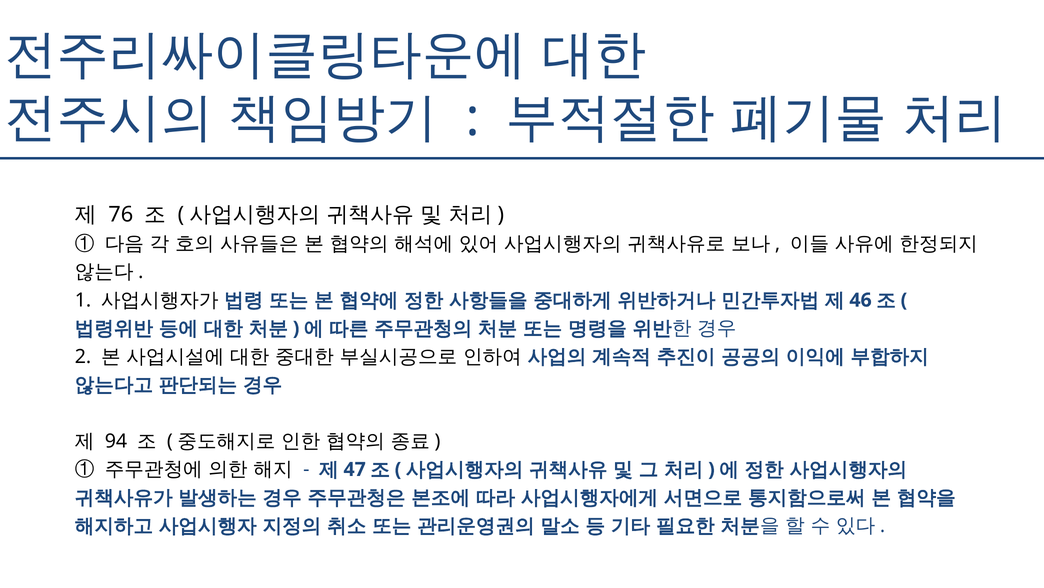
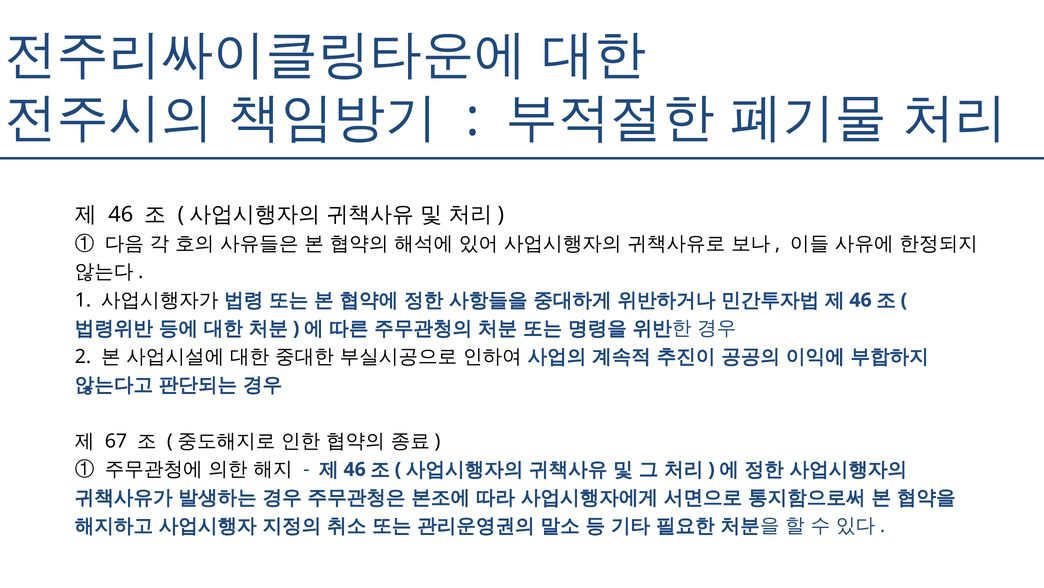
76: 76 -> 46 (121, 214)
94: 94 -> 67 (116, 441)
47: 47 -> 46 (355, 469)
